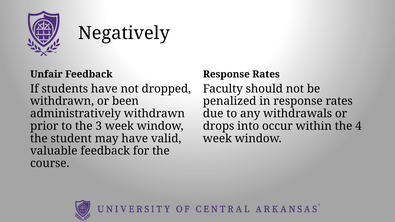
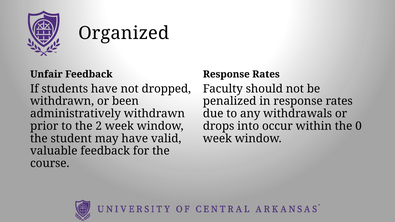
Negatively: Negatively -> Organized (124, 33)
3: 3 -> 2 (99, 126)
4: 4 -> 0 (358, 126)
